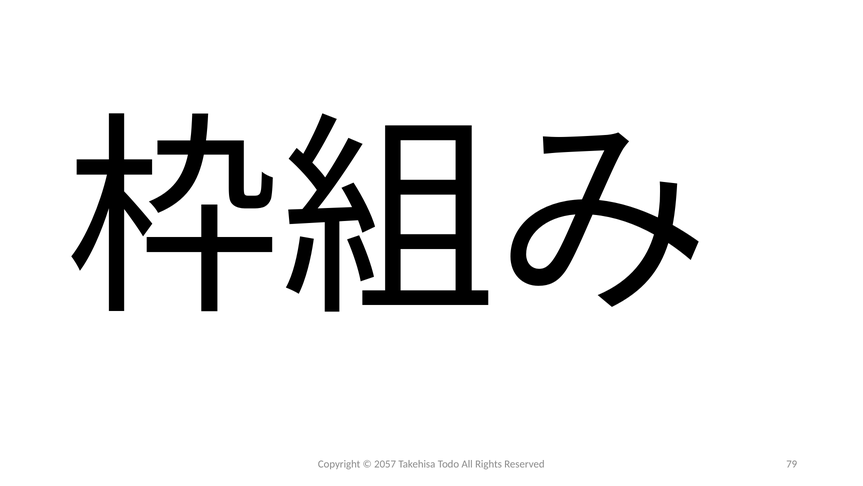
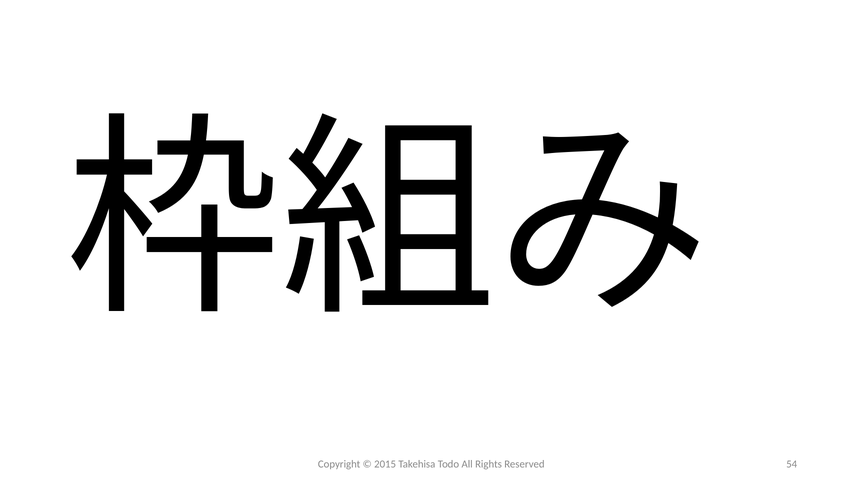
2057: 2057 -> 2015 (385, 464)
79: 79 -> 54 (792, 463)
